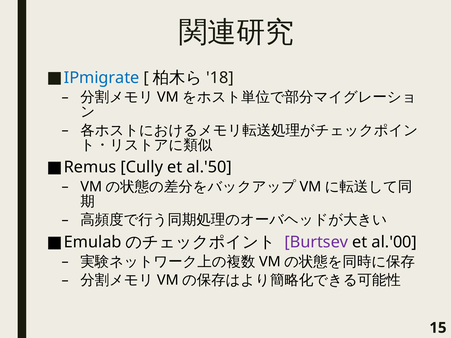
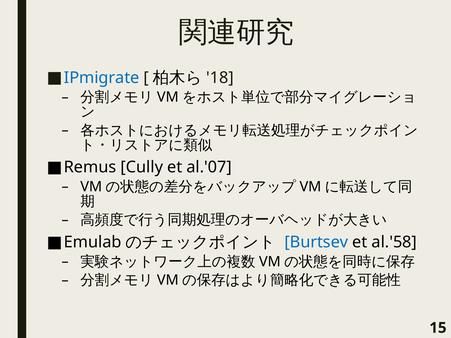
al.'50: al.'50 -> al.'07 (209, 167)
Burtsev colour: purple -> blue (316, 242)
al.'00: al.'00 -> al.'58 (394, 242)
